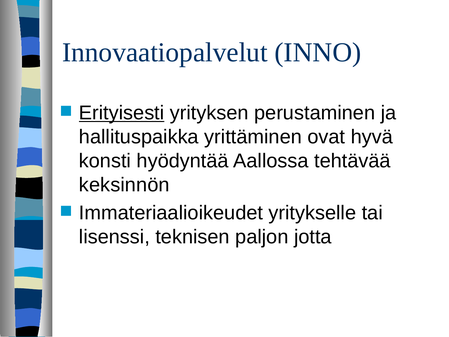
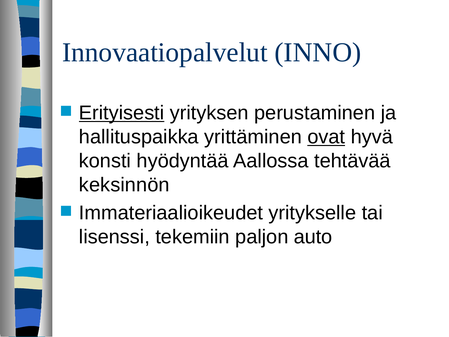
ovat underline: none -> present (326, 137)
teknisen: teknisen -> tekemiin (193, 237)
jotta: jotta -> auto (313, 237)
